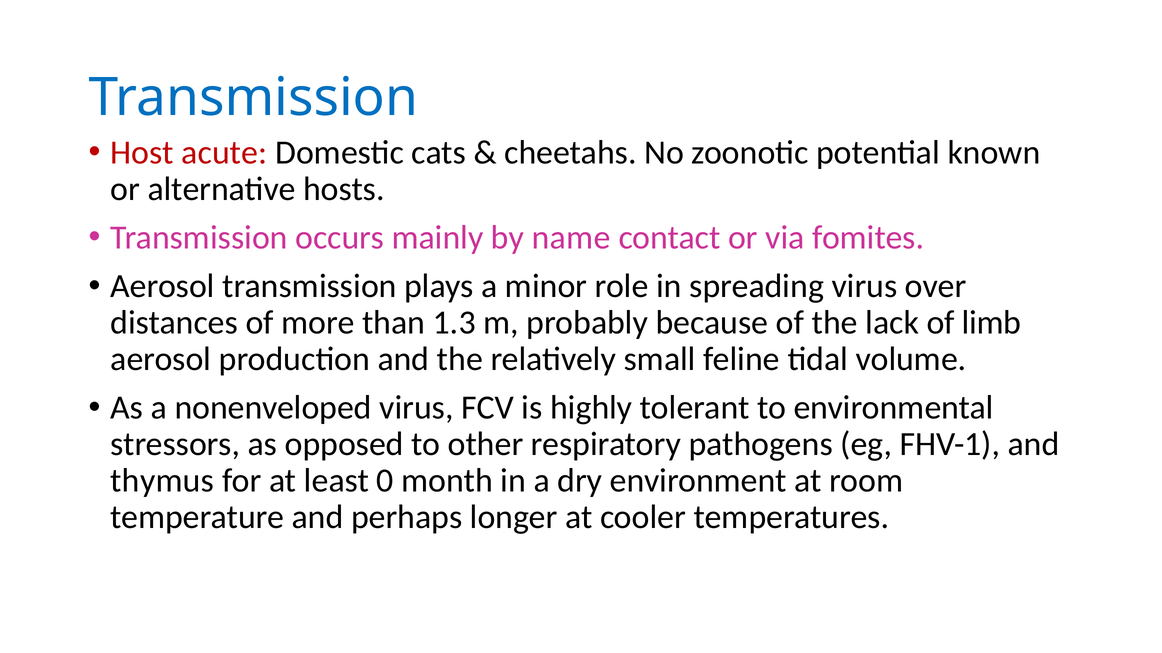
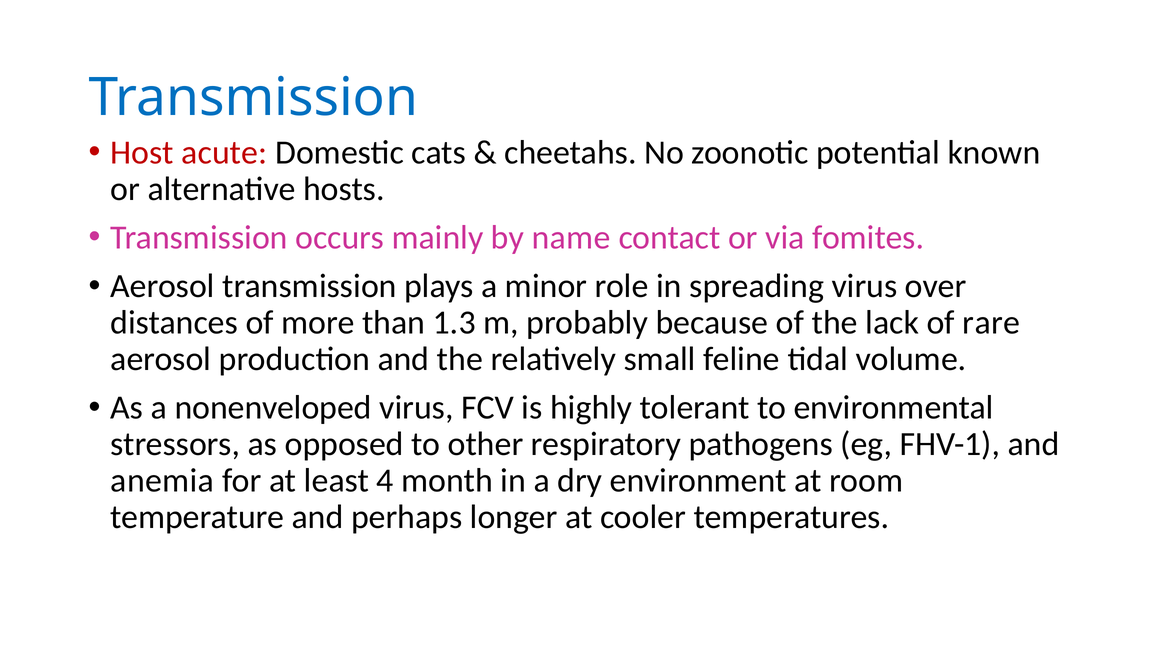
limb: limb -> rare (991, 323)
thymus: thymus -> anemia (162, 481)
0: 0 -> 4 (385, 481)
